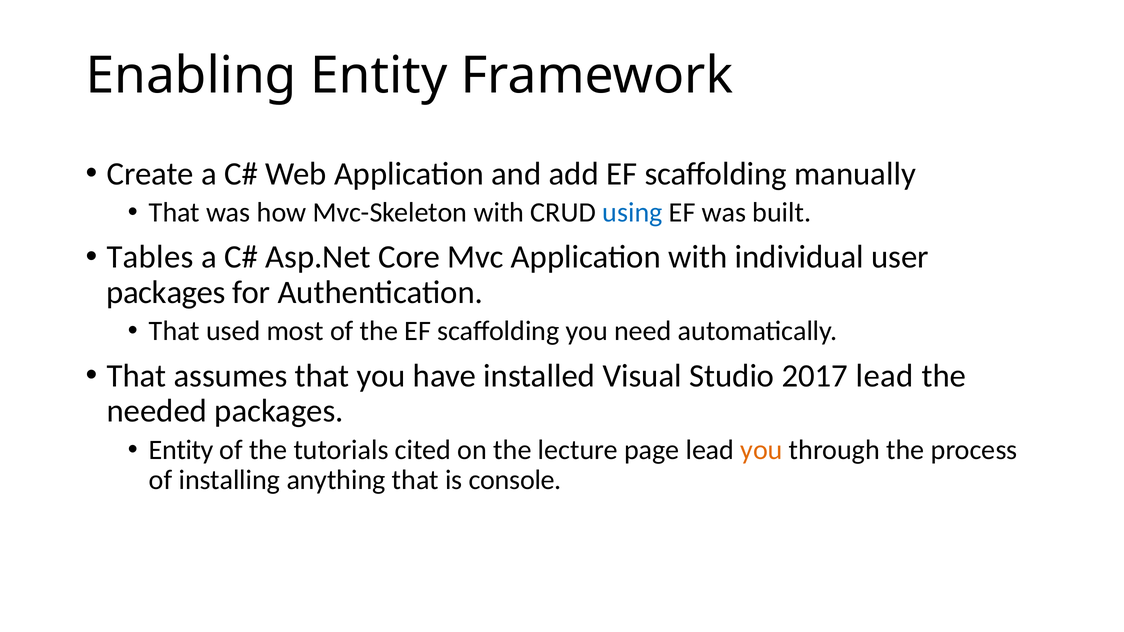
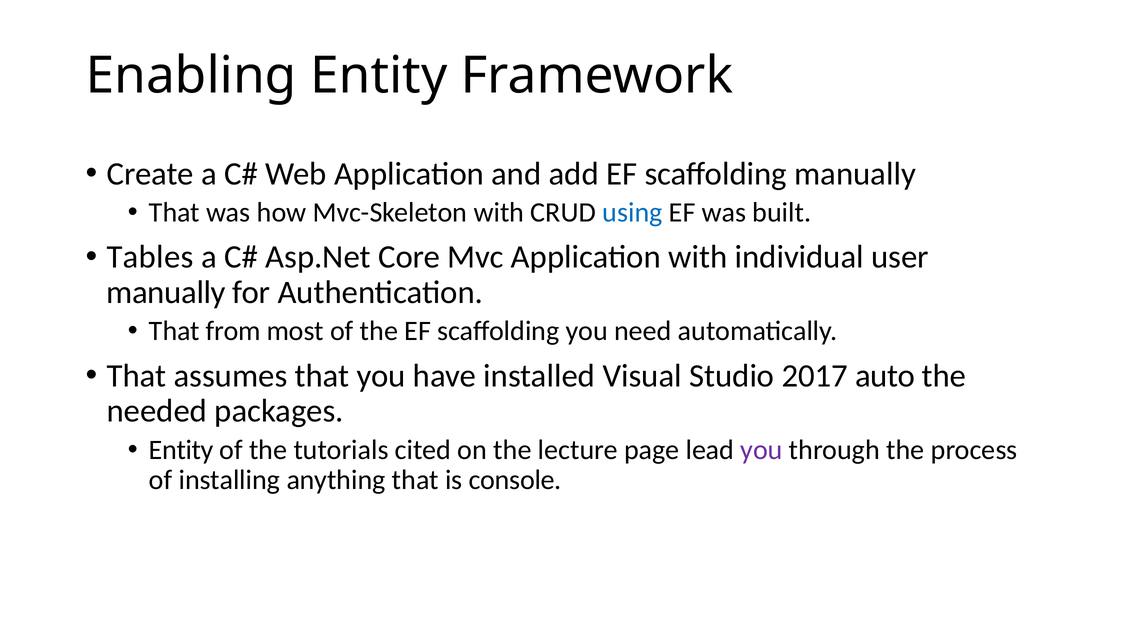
packages: packages -> manually (166, 293)
used: used -> from (233, 331)
2017 lead: lead -> auto (885, 376)
you colour: orange -> purple (762, 450)
